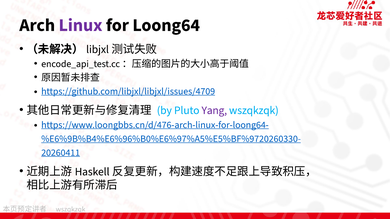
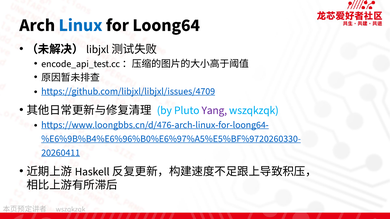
Linux colour: purple -> blue (81, 25)
